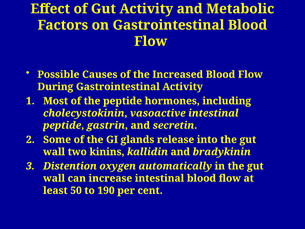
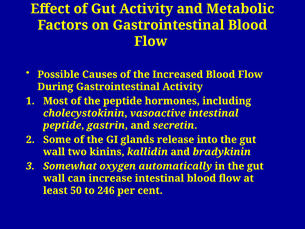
Distention: Distention -> Somewhat (70, 166)
190: 190 -> 246 (106, 190)
